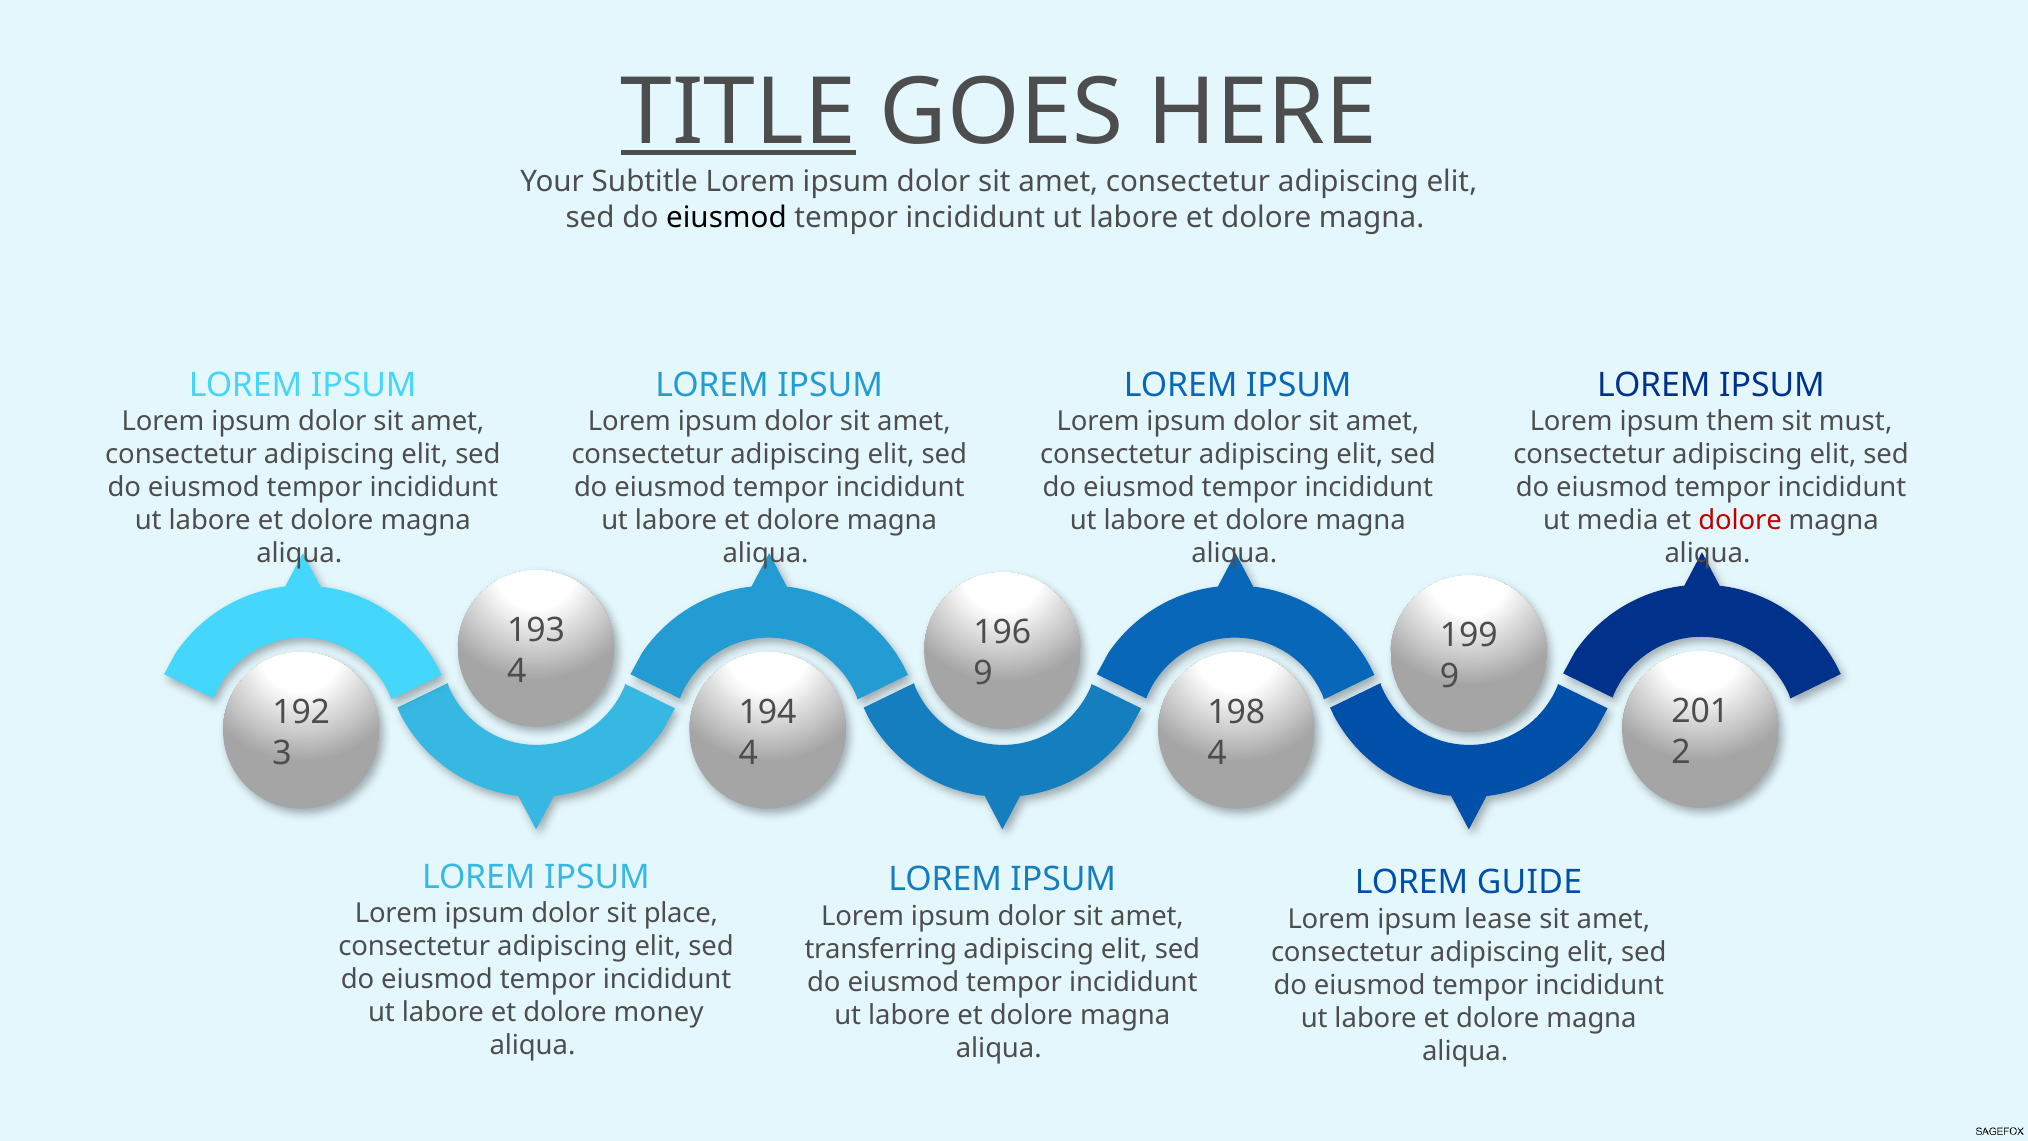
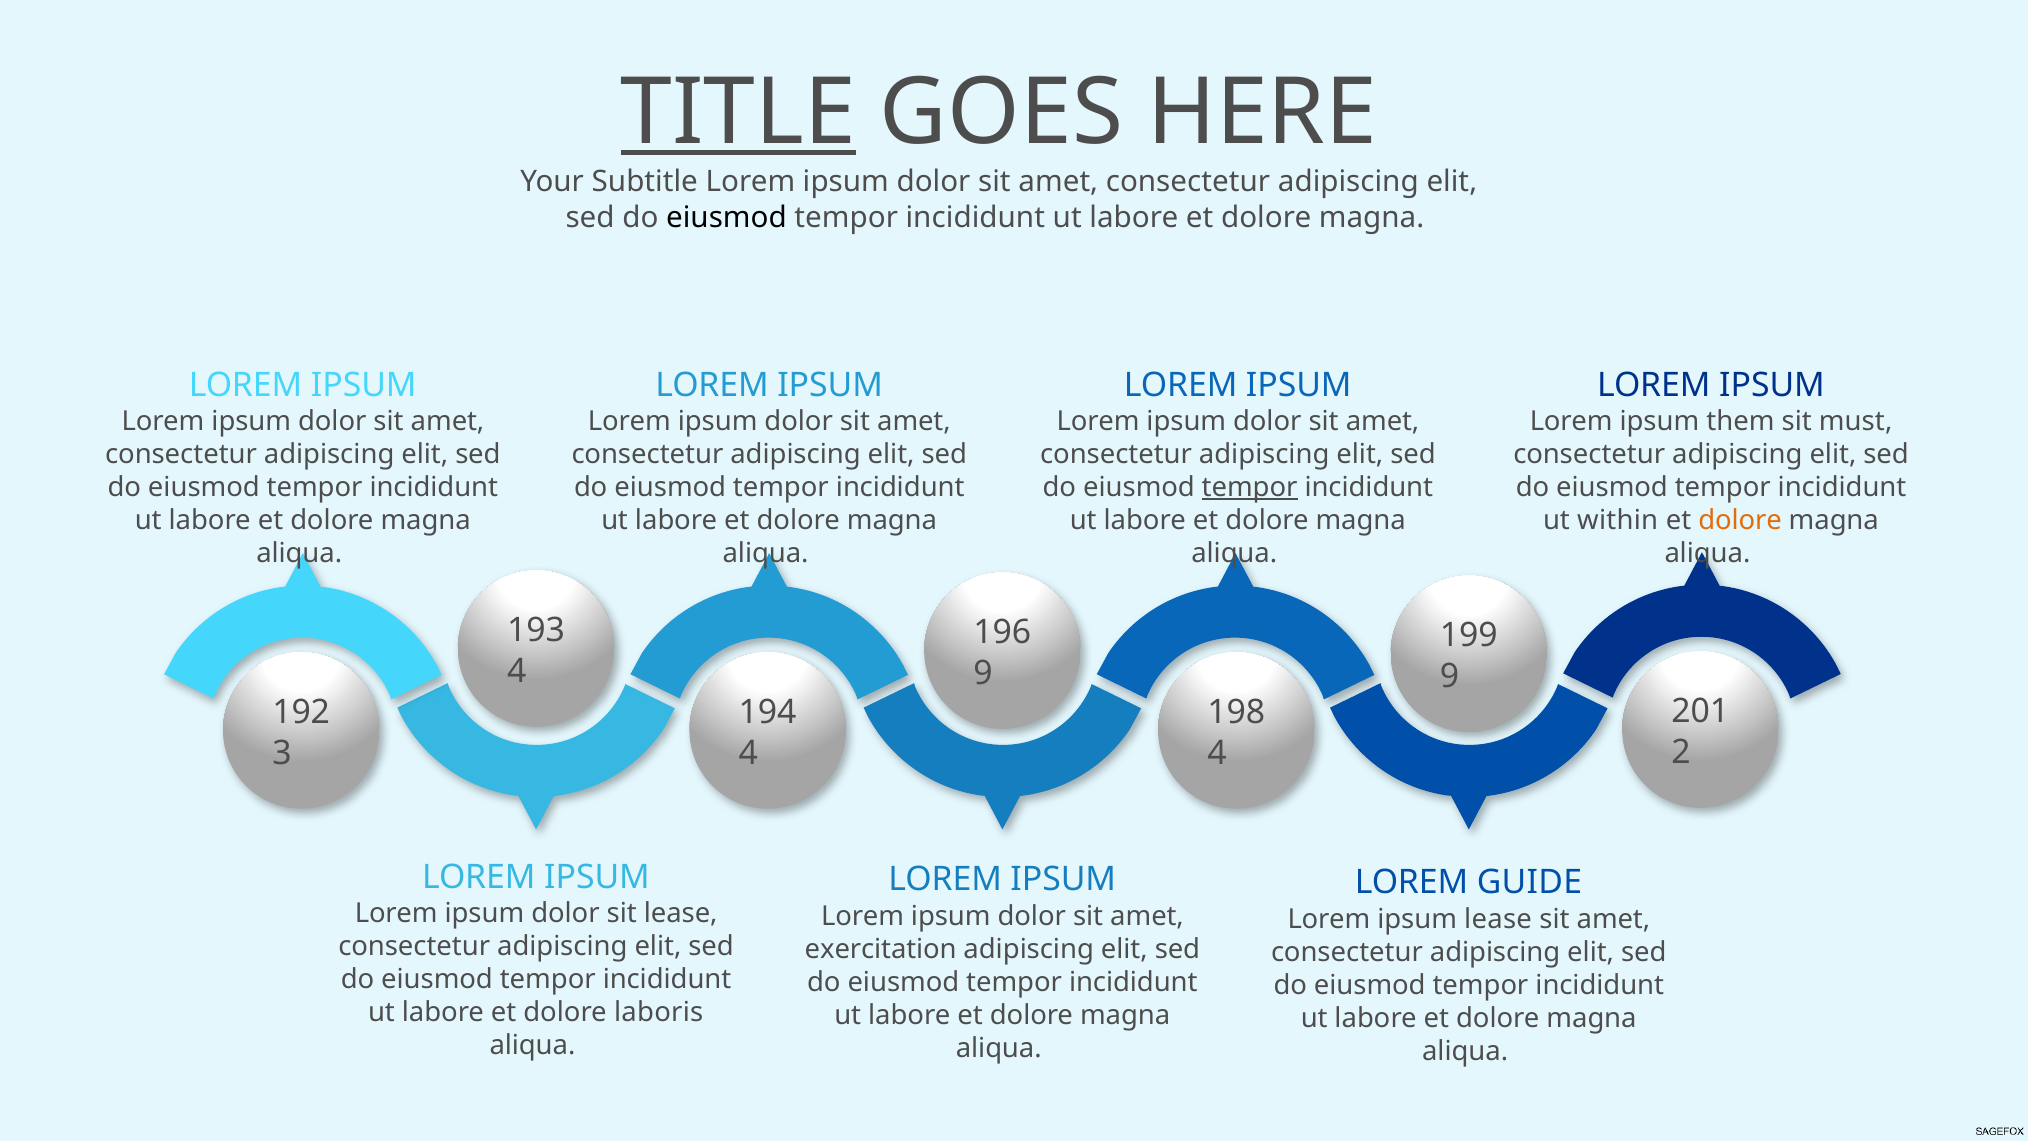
tempor underline: none -> present (1250, 487)
media: media -> within (1618, 520)
dolore colour: red -> orange (1740, 520)
sit place: place -> lease (681, 914)
transferring: transferring -> exercitation (881, 949)
money: money -> laboris (659, 1013)
